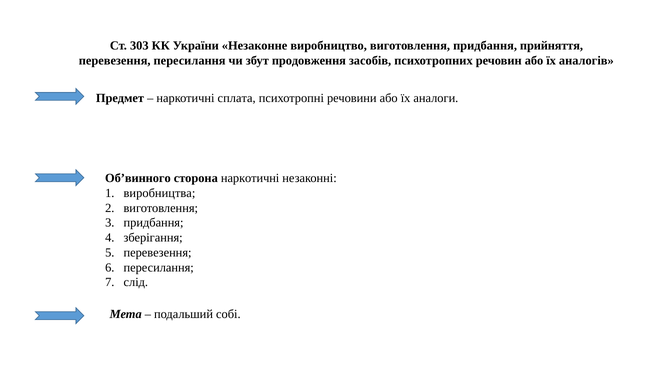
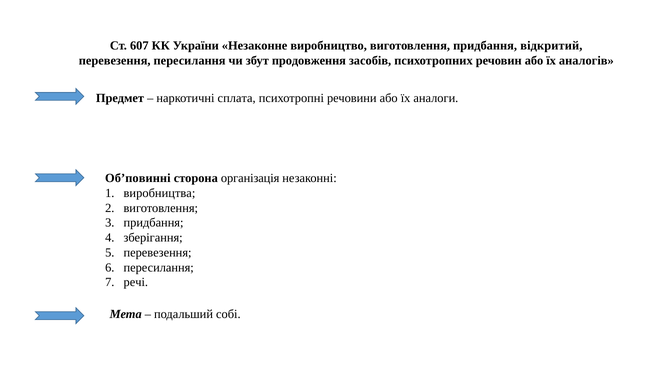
303: 303 -> 607 (139, 46)
прийняття: прийняття -> відкритий (551, 46)
Об’винного: Об’винного -> Об’повинні (138, 178)
сторона наркотичні: наркотичні -> організація (250, 178)
слід: слід -> речі (136, 282)
